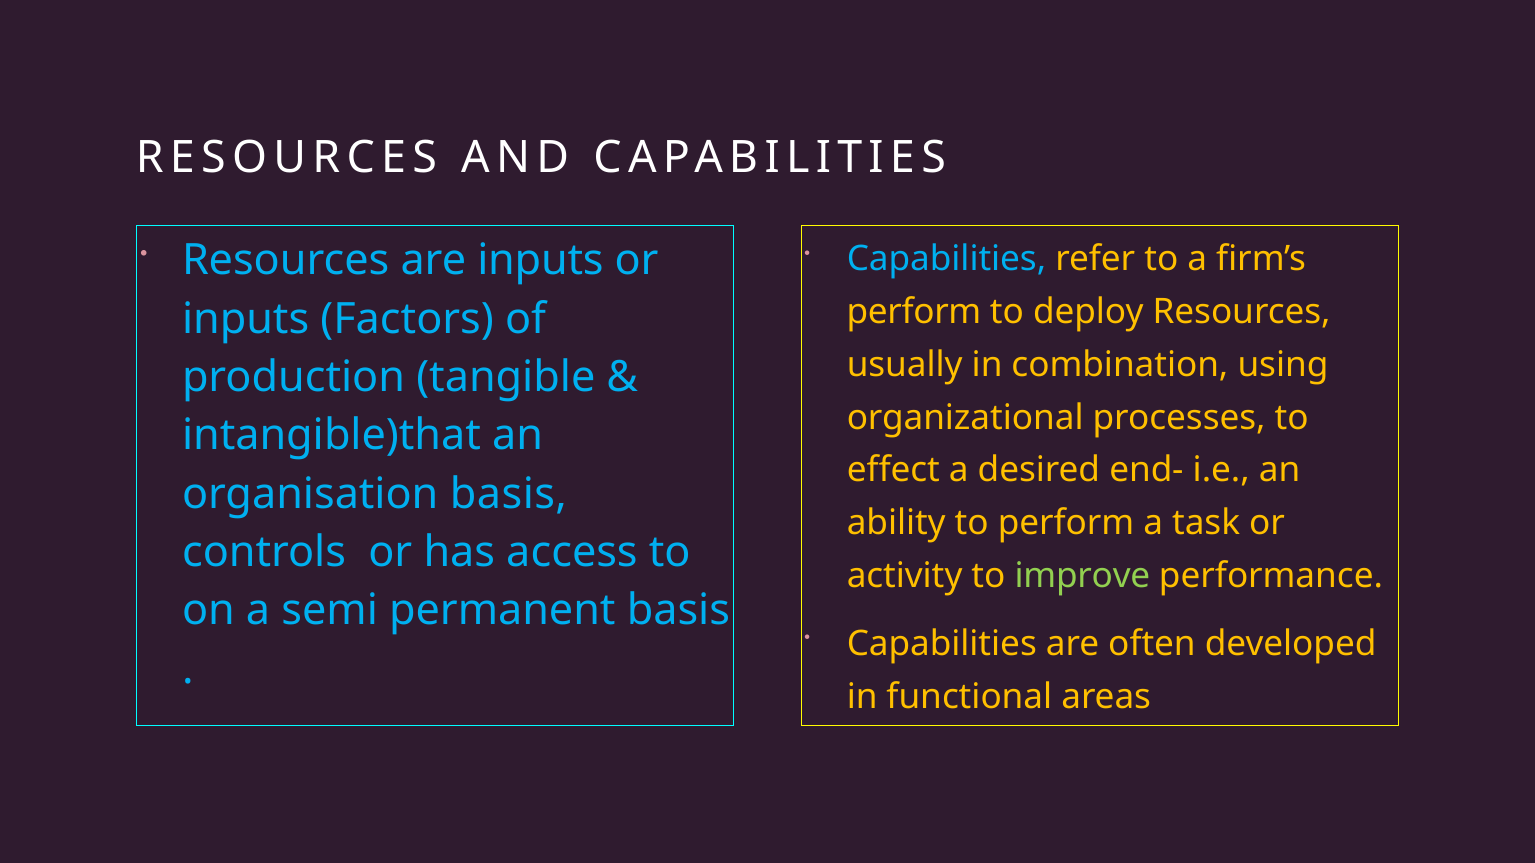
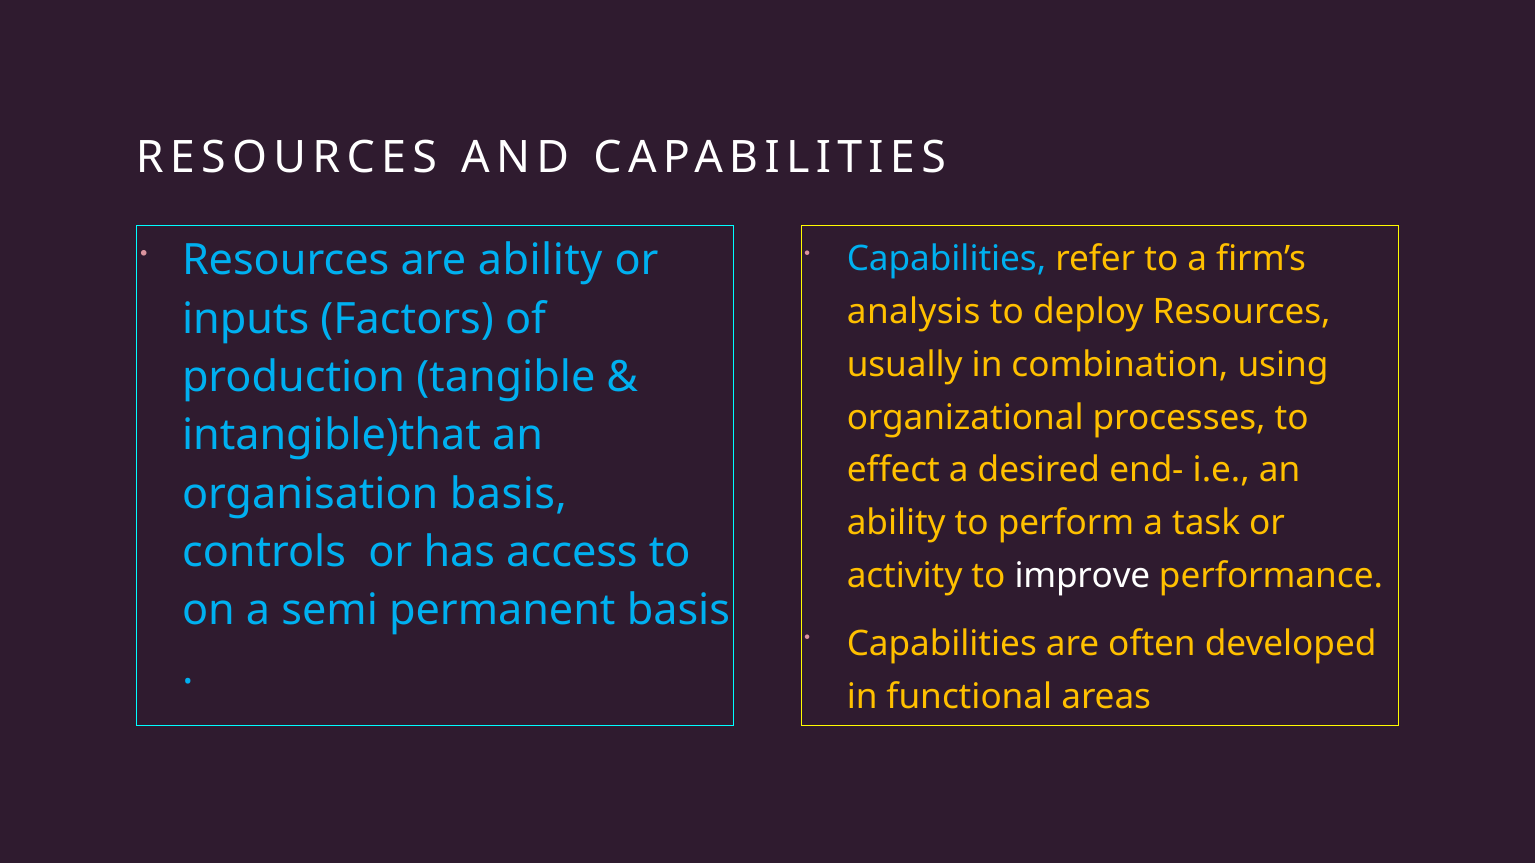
are inputs: inputs -> ability (540, 261)
perform: perform -> analysis (914, 312)
improve colour: light green -> white (1082, 576)
